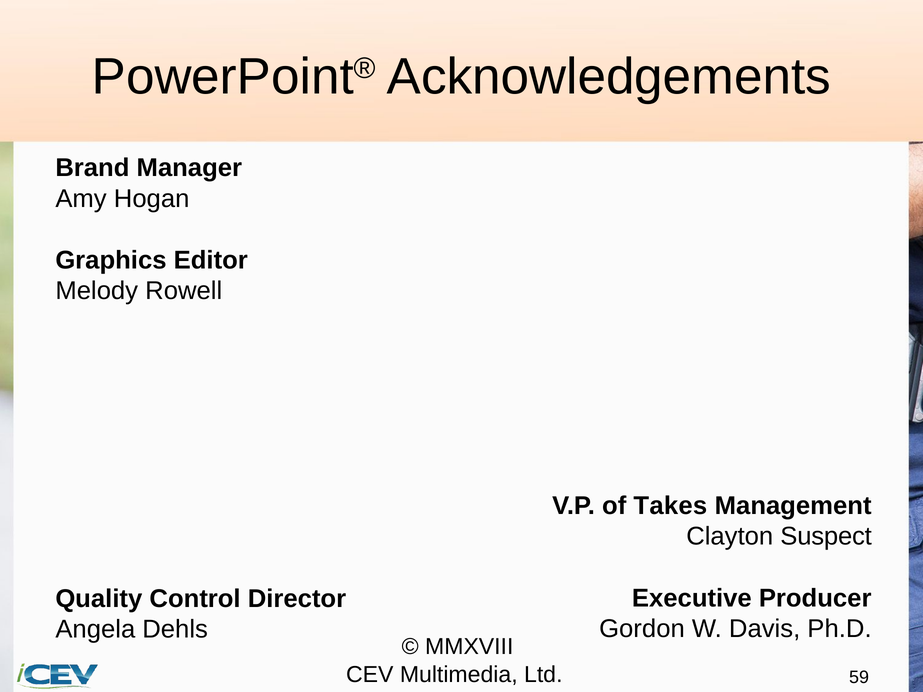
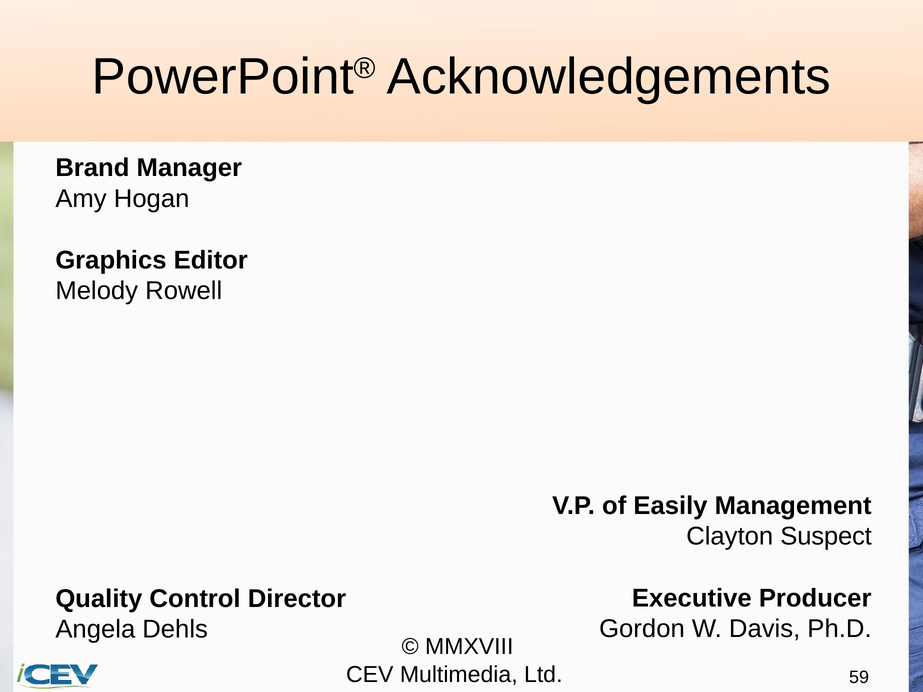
Takes: Takes -> Easily (670, 506)
